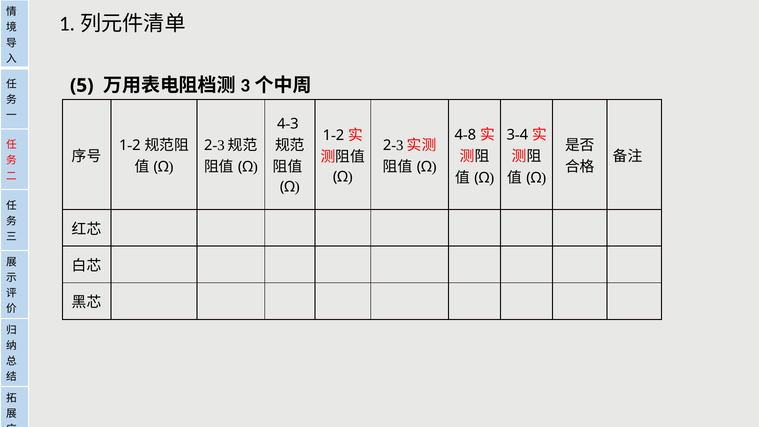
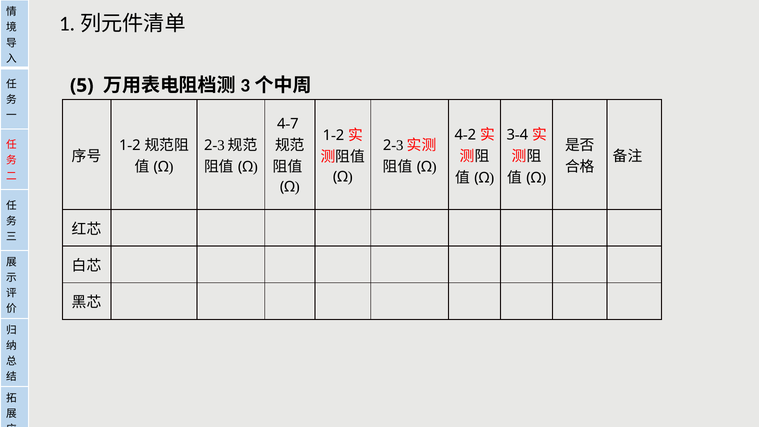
3: 3 -> 7 (294, 124)
8: 8 -> 2 (472, 135)
